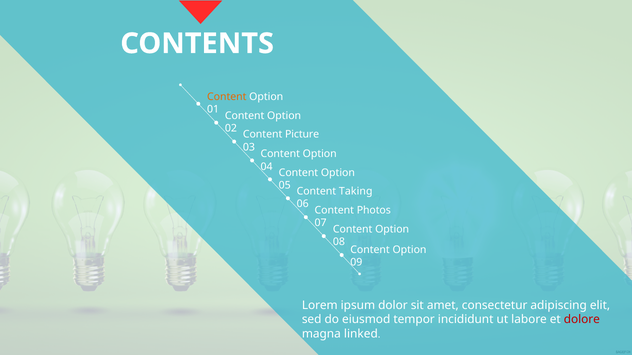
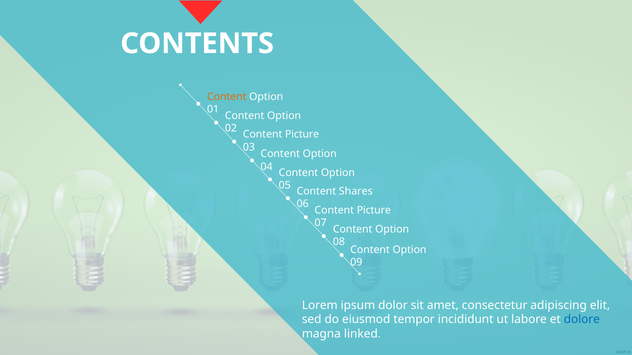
Taking: Taking -> Shares (356, 191)
Photos: Photos -> Picture (374, 211)
dolore colour: red -> blue (582, 320)
